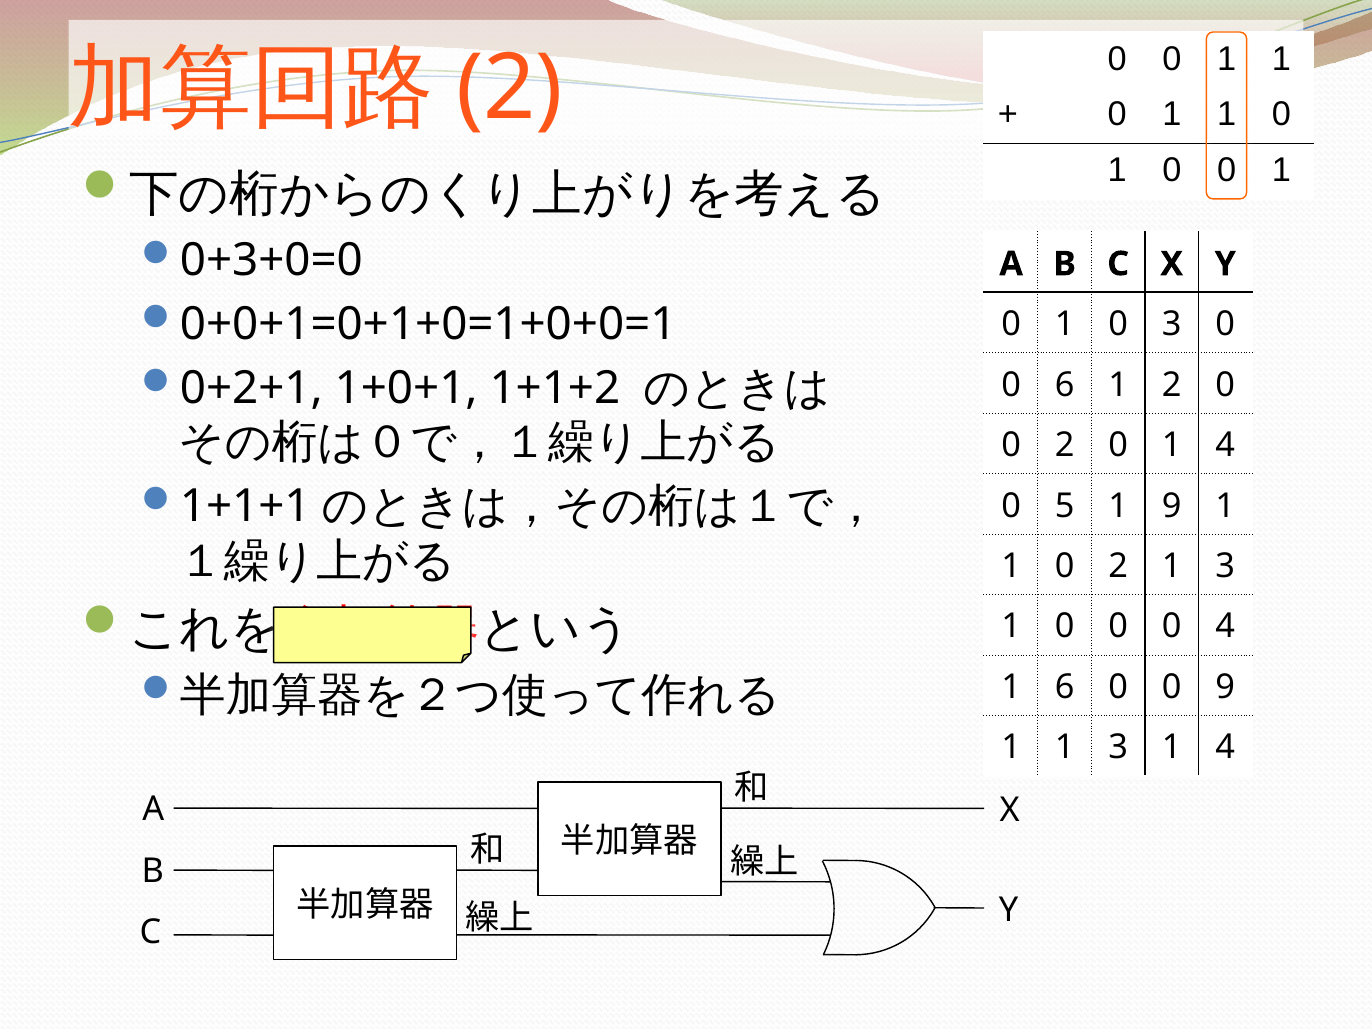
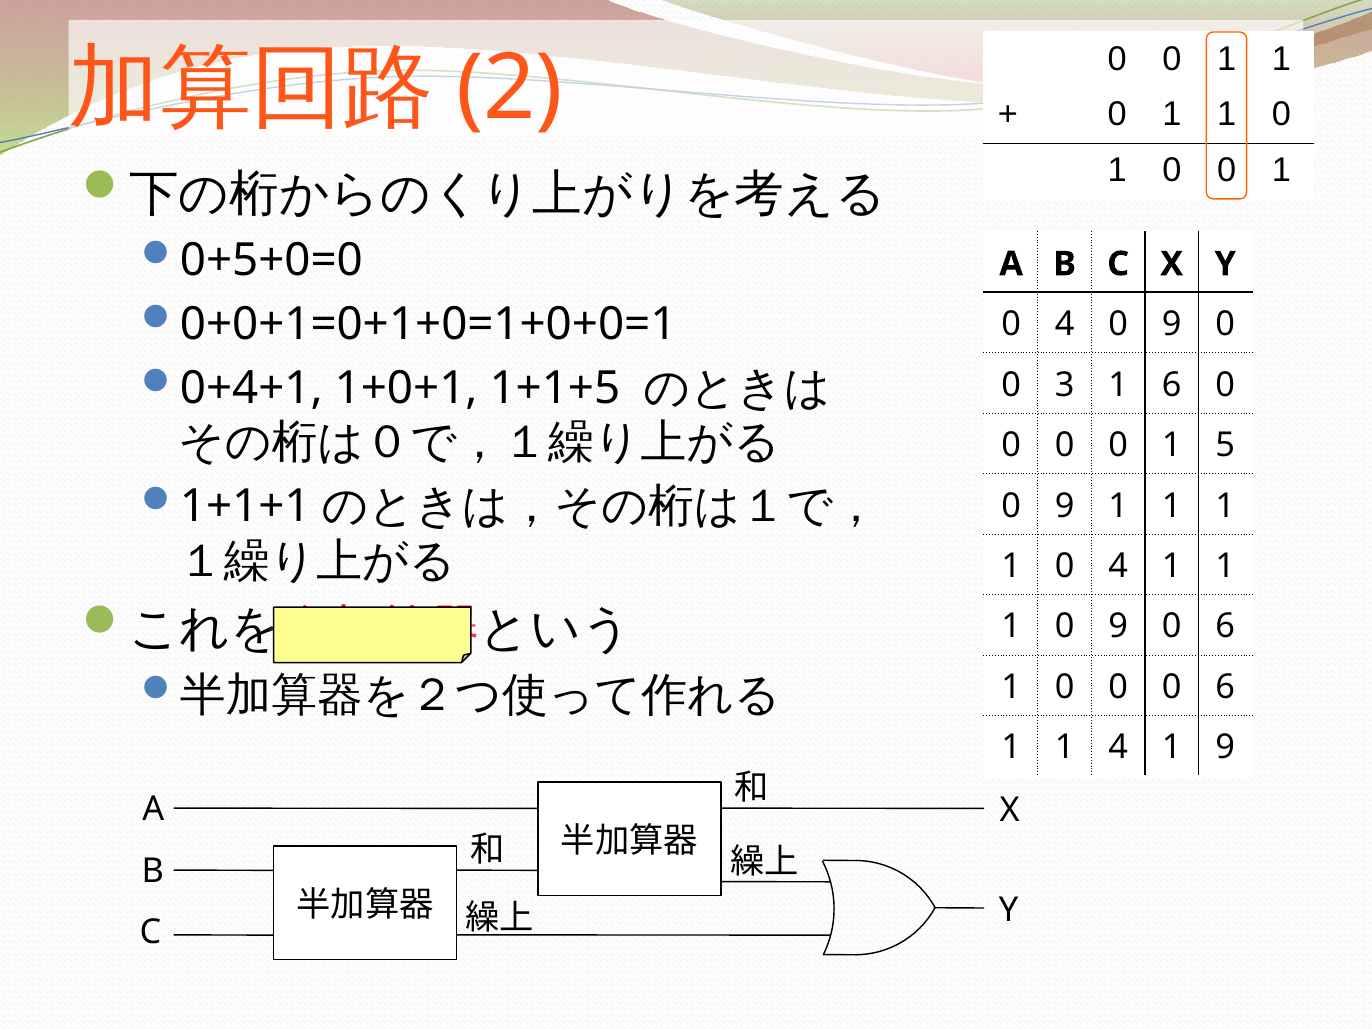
0+3+0=0: 0+3+0=0 -> 0+5+0=0 (271, 260)
1: 1 -> 4 (1065, 324)
3: 3 -> 9 (1172, 324)
0+2+1: 0+2+1 -> 0+4+1 (251, 388)
1+1+2: 1+1+2 -> 1+1+5 (555, 388)
0 6: 6 -> 3 (1065, 385)
1 2: 2 -> 6 (1172, 385)
2: 2 -> 0 (1065, 445)
0 1 4: 4 -> 5 (1225, 445)
5: 5 -> 9 (1065, 506)
9: 9 -> 1 (1172, 506)
1 0 2: 2 -> 4 (1118, 566)
3: 3 -> 1 (1225, 566)
0: 0 -> 9 (1118, 627)
4: 4 -> 6 (1225, 627)
6: 6 -> 0 (1065, 687)
0 0 9: 9 -> 6 (1225, 687)
1 1 3: 3 -> 4 (1118, 747)
4: 4 -> 9 (1225, 747)
